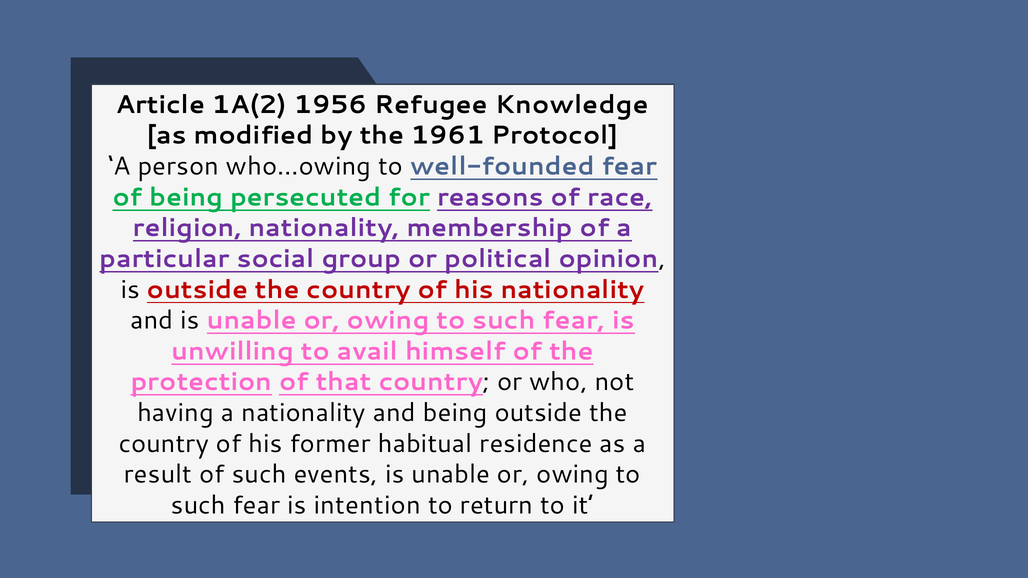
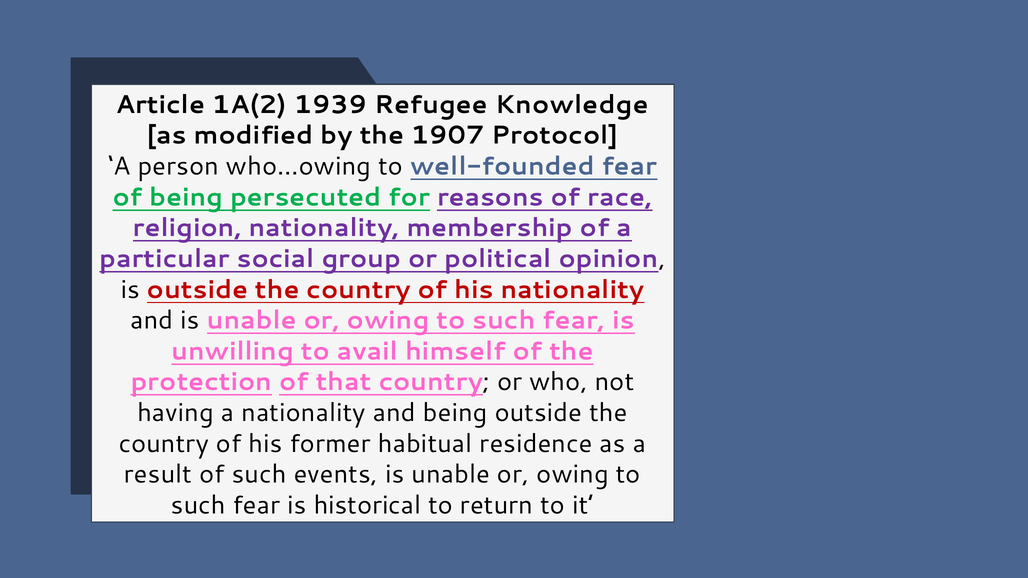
1956: 1956 -> 1939 (330, 105)
1961: 1961 -> 1907 (448, 135)
intention: intention -> historical (367, 506)
